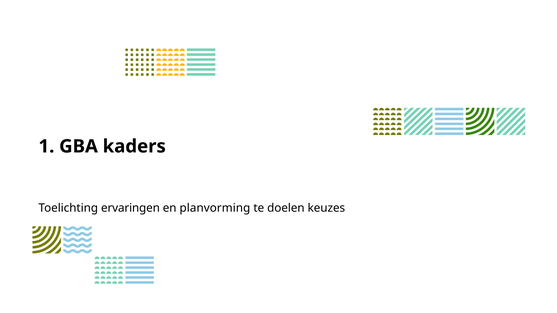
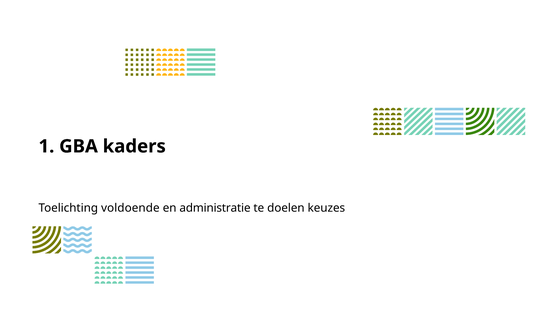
ervaringen: ervaringen -> voldoende (130, 208)
planvorming: planvorming -> administratie (215, 208)
